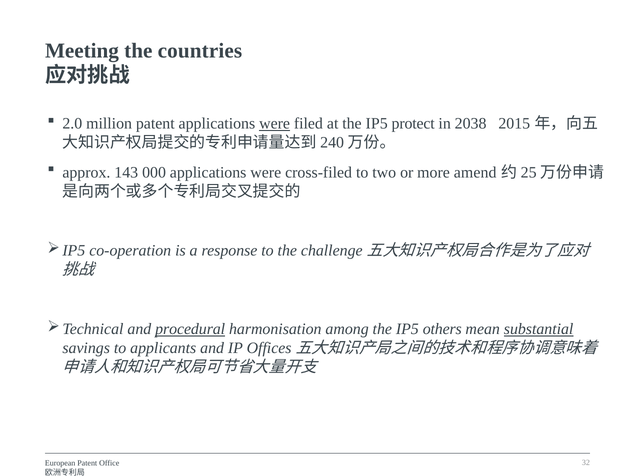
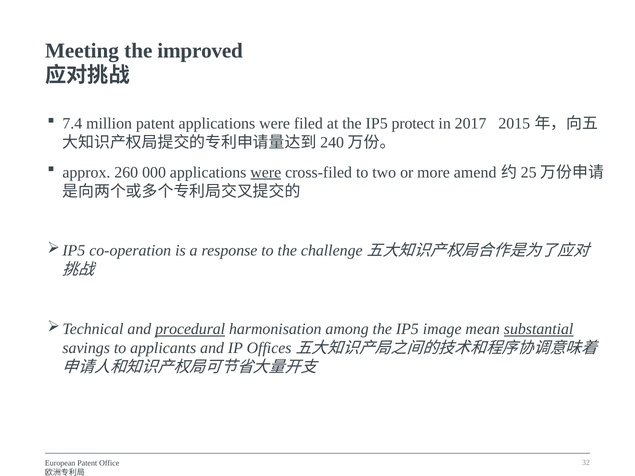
countries: countries -> improved (200, 51)
2.0: 2.0 -> 7.4 (72, 124)
were underline: present -> none (275, 124)
2038: 2038 -> 2017 (471, 124)
143: 143 -> 260 (126, 172)
were underline: none -> present (266, 172)
others: others -> image (442, 329)
